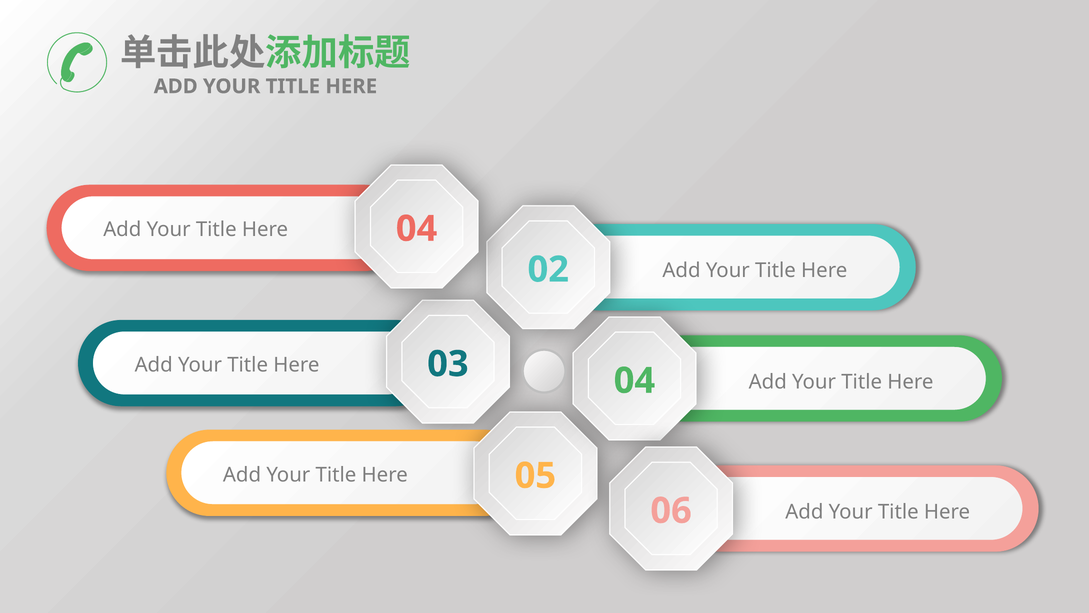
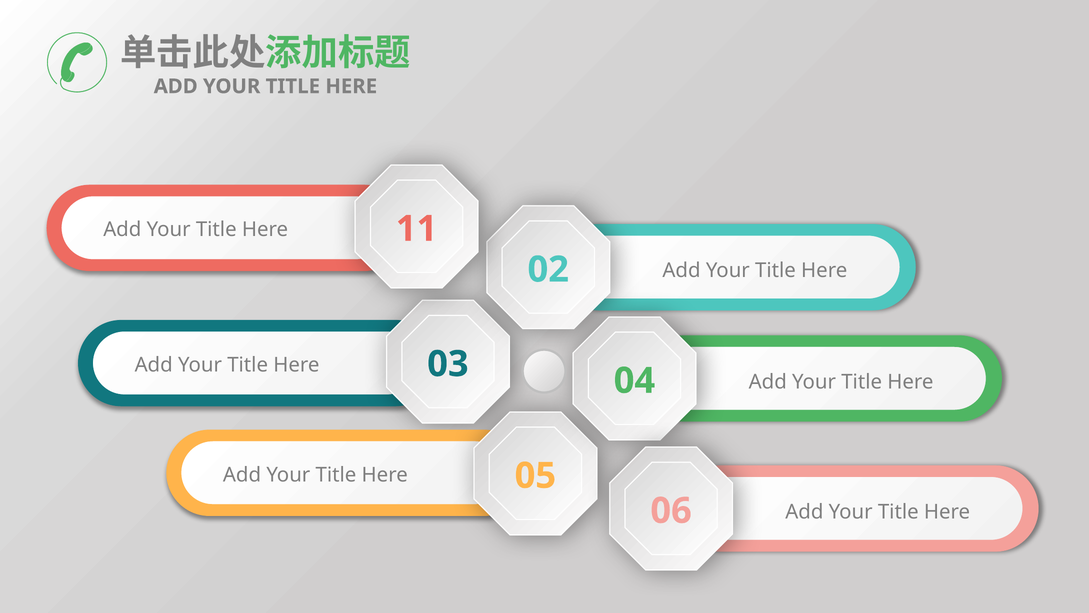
04: 04 -> 11 (417, 229)
